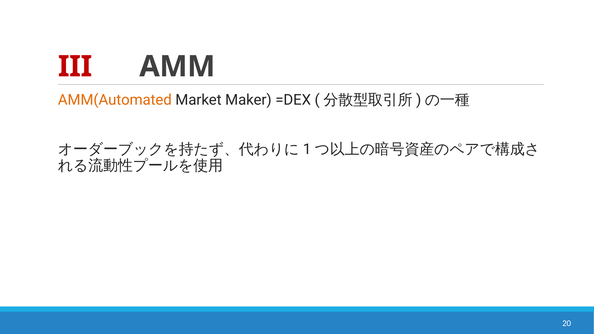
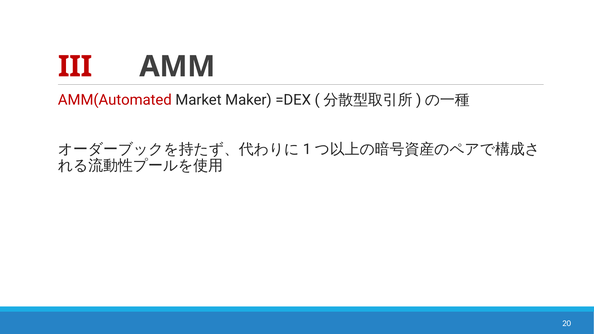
AMM(Automated colour: orange -> red (115, 100)
